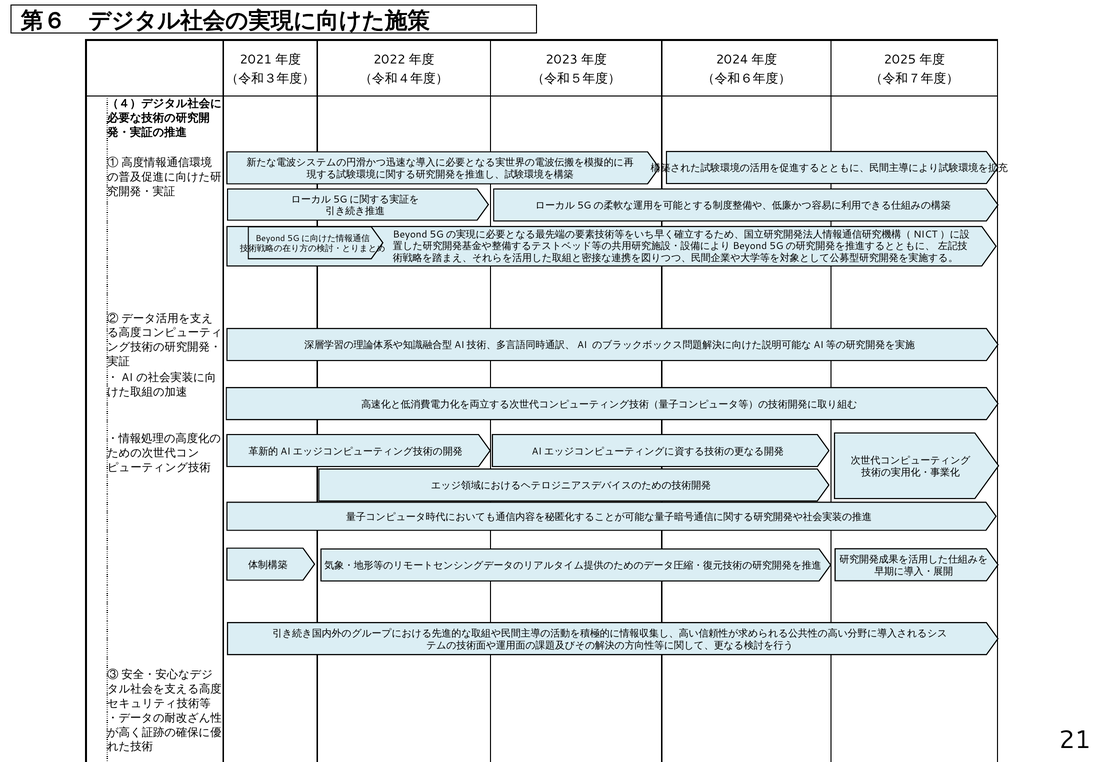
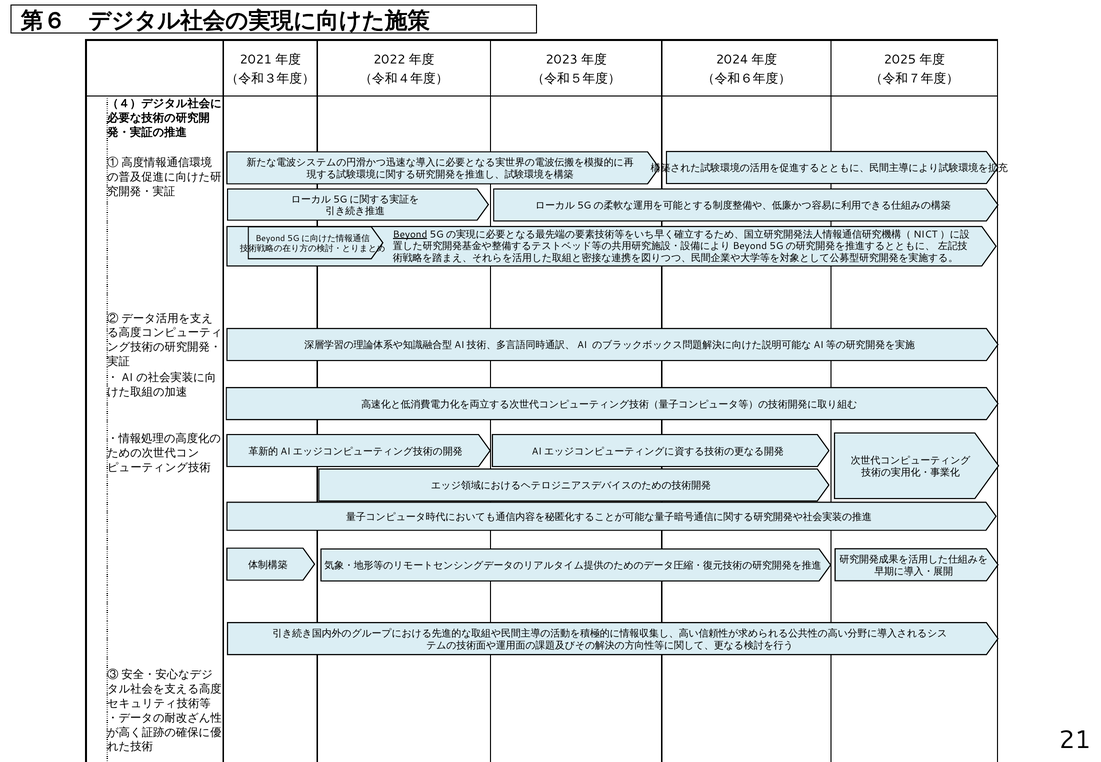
Beyond underline: none -> present (410, 234)
